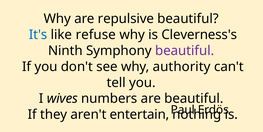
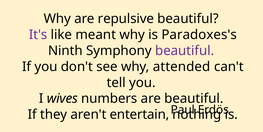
It's colour: blue -> purple (38, 35)
refuse: refuse -> meant (96, 35)
Cleverness's: Cleverness's -> Paradoxes's (199, 35)
authority: authority -> attended (182, 66)
